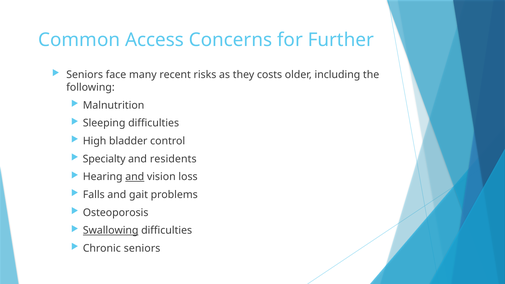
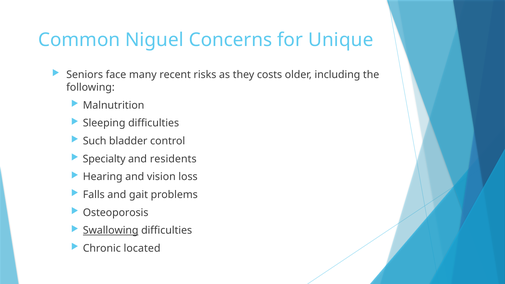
Access: Access -> Niguel (154, 40)
Further: Further -> Unique (341, 40)
High: High -> Such (95, 141)
and underline: present -> none (135, 177)
Chronic seniors: seniors -> located (142, 248)
